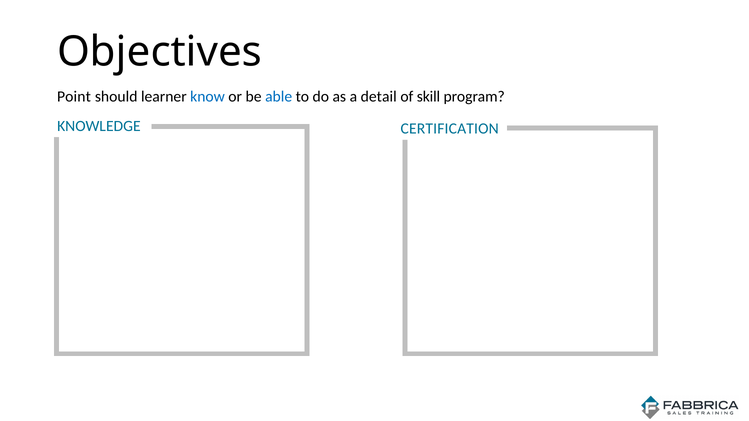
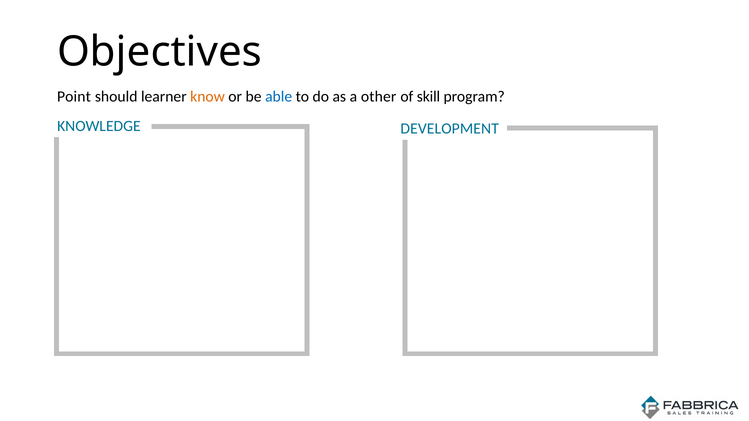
know colour: blue -> orange (208, 96)
detail: detail -> other (379, 96)
CERTIFICATION: CERTIFICATION -> DEVELOPMENT (450, 129)
